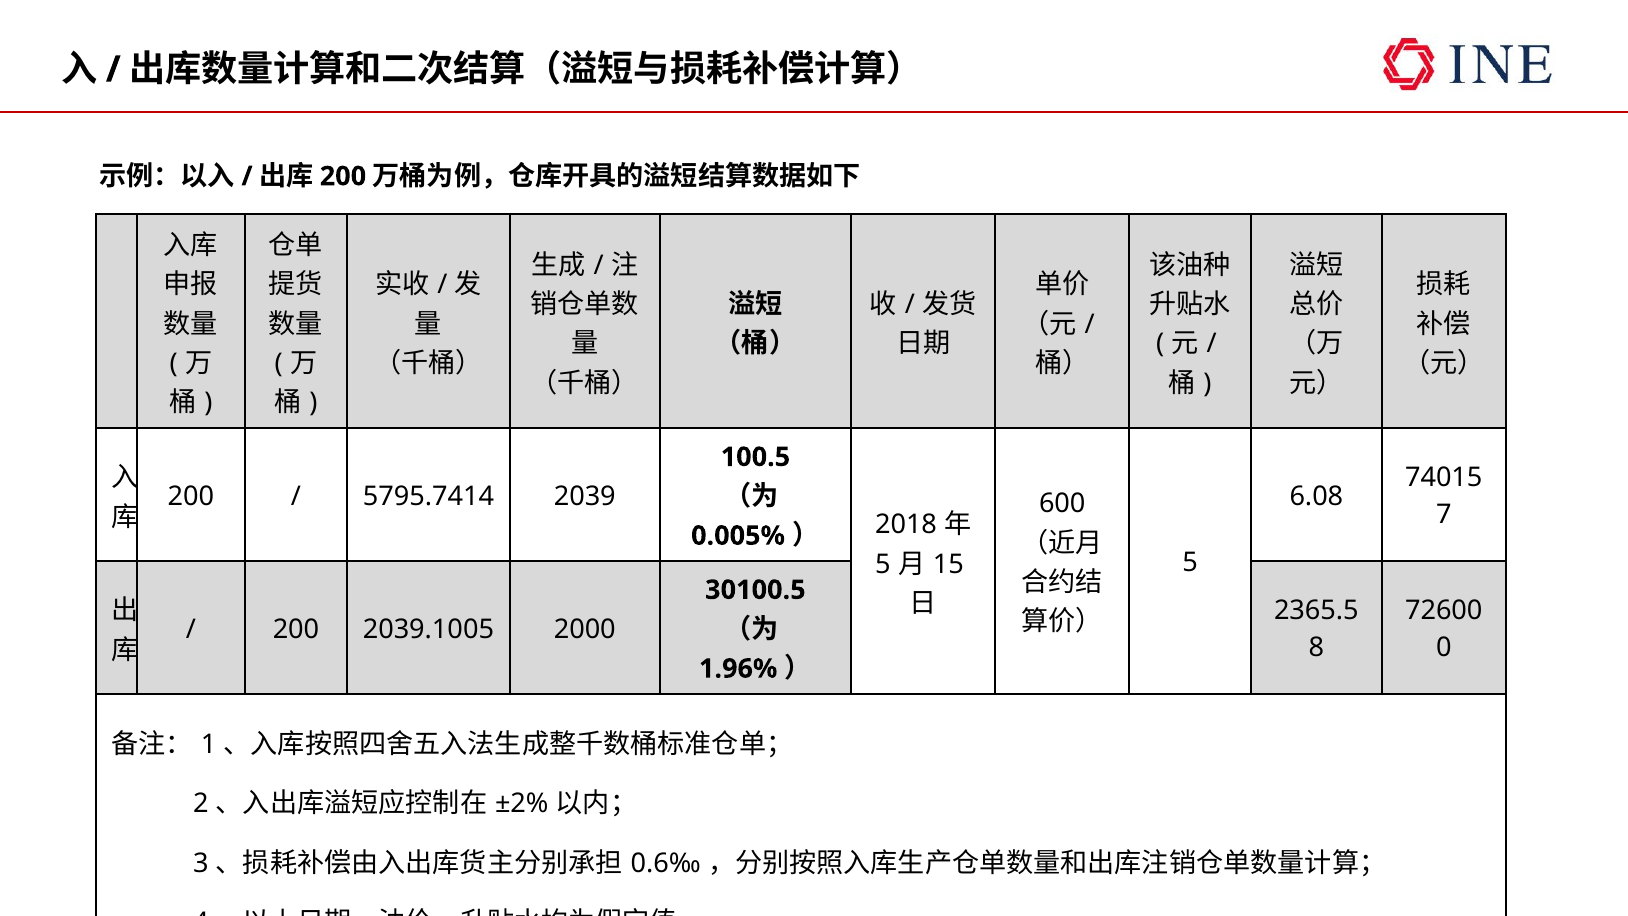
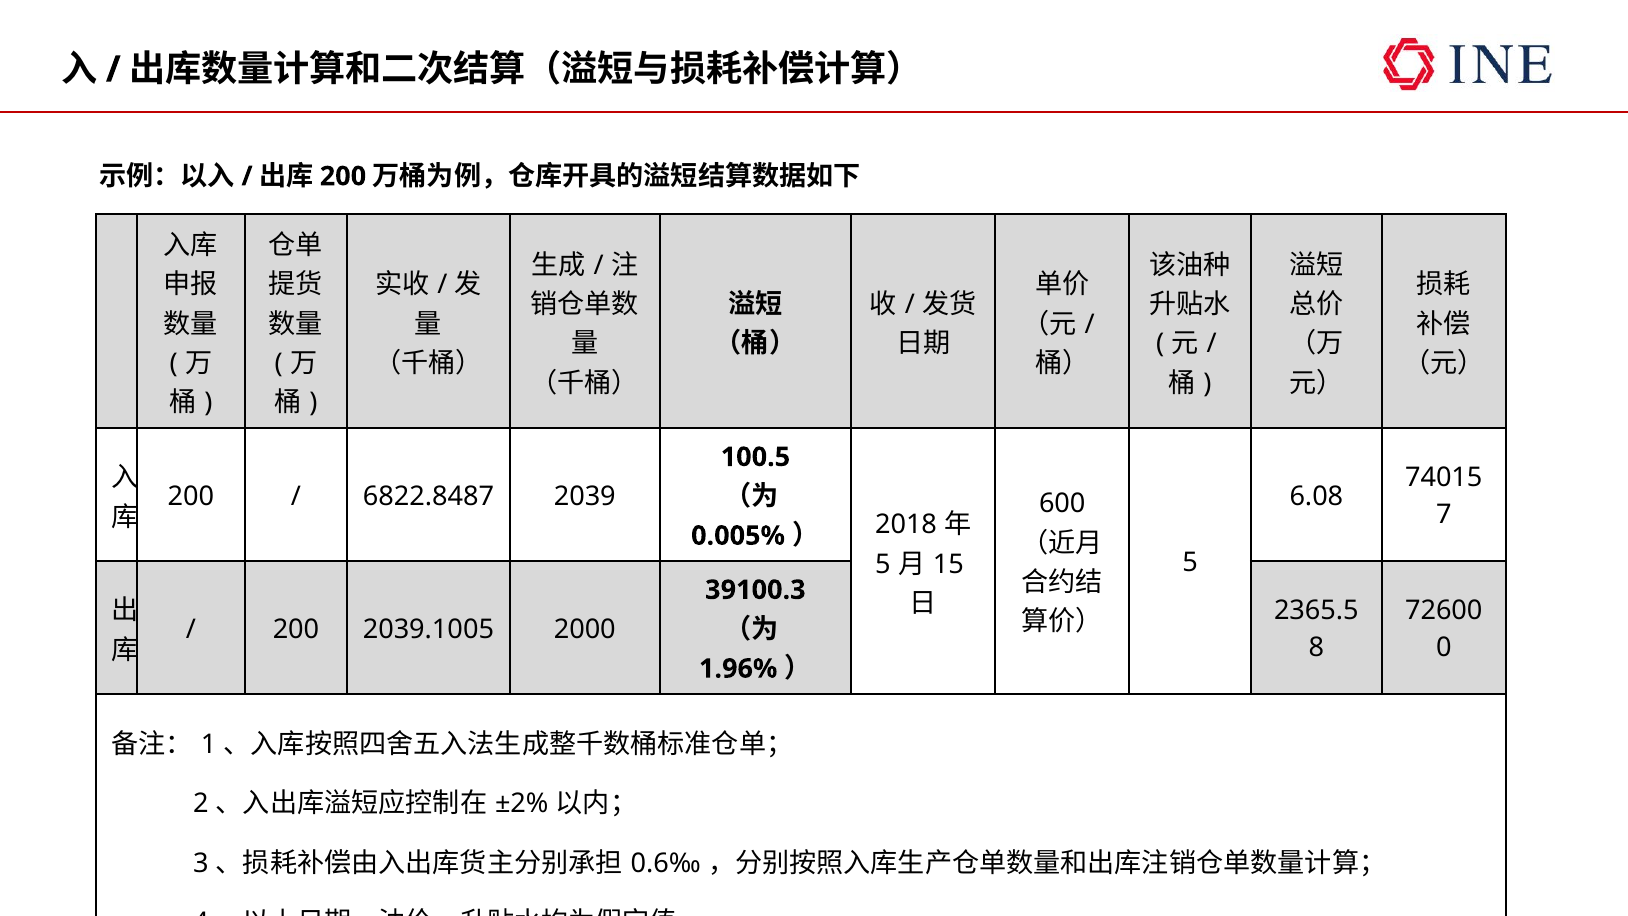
5795.7414: 5795.7414 -> 6822.8487 (428, 496)
30100.5: 30100.5 -> 39100.3 (755, 590)
